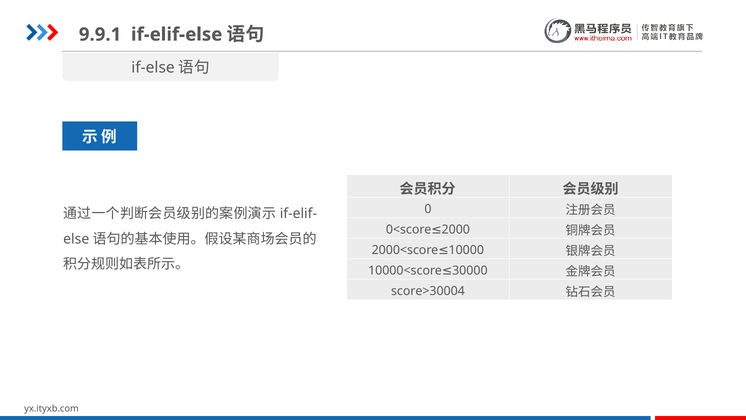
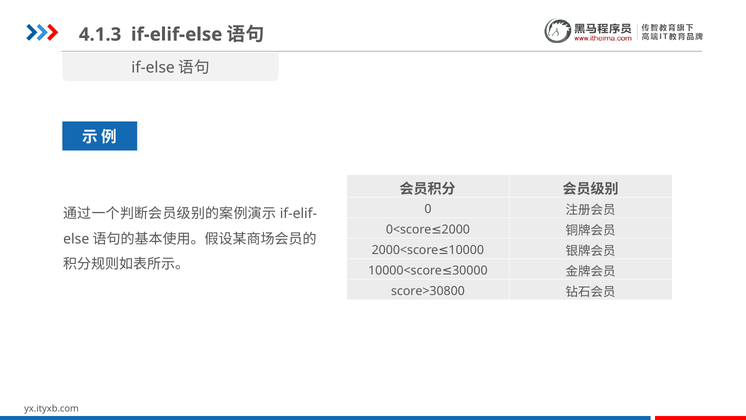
9.9.1: 9.9.1 -> 4.1.3 (100, 34)
score>30004: score>30004 -> score>30800 (428, 291)
